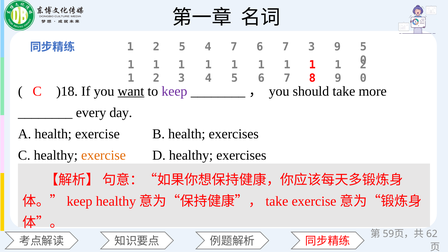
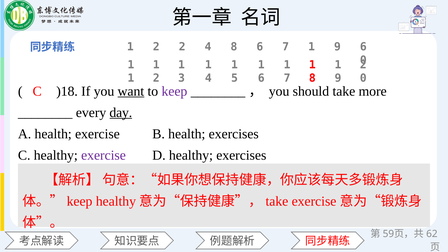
2 5: 5 -> 2 (182, 47)
4 7: 7 -> 8 (234, 47)
6 7 3: 3 -> 1 (312, 47)
9 5: 5 -> 6 (363, 47)
day underline: none -> present (121, 113)
exercise colour: orange -> purple (103, 155)
